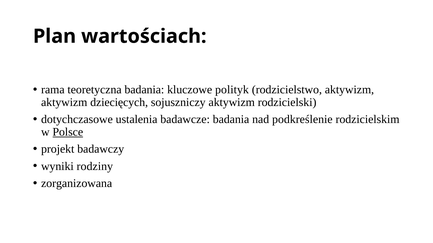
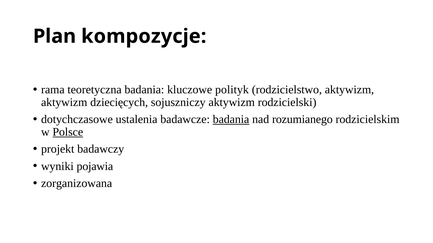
wartościach: wartościach -> kompozycje (144, 36)
badania underline: none -> present (231, 120)
podkreślenie: podkreślenie -> rozumianego (302, 120)
rodziny: rodziny -> pojawia (95, 167)
